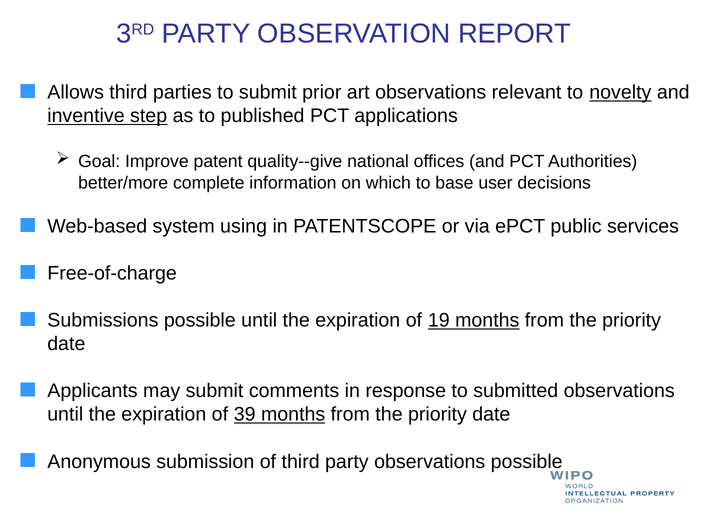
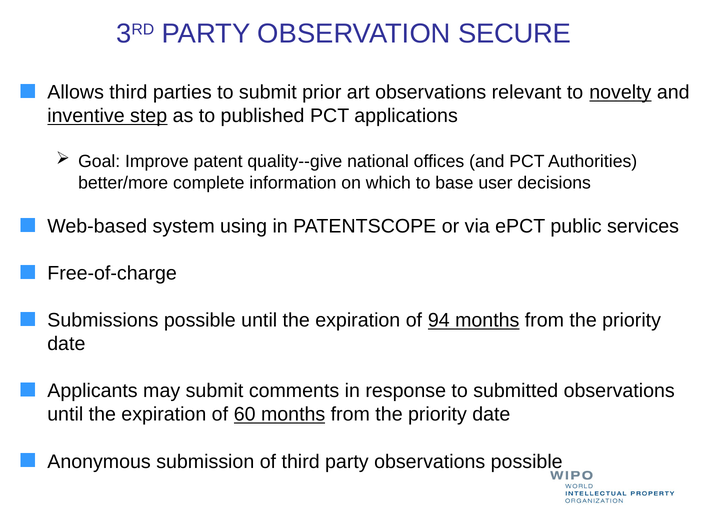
REPORT: REPORT -> SECURE (515, 34)
19: 19 -> 94 (439, 320)
39: 39 -> 60 (245, 414)
